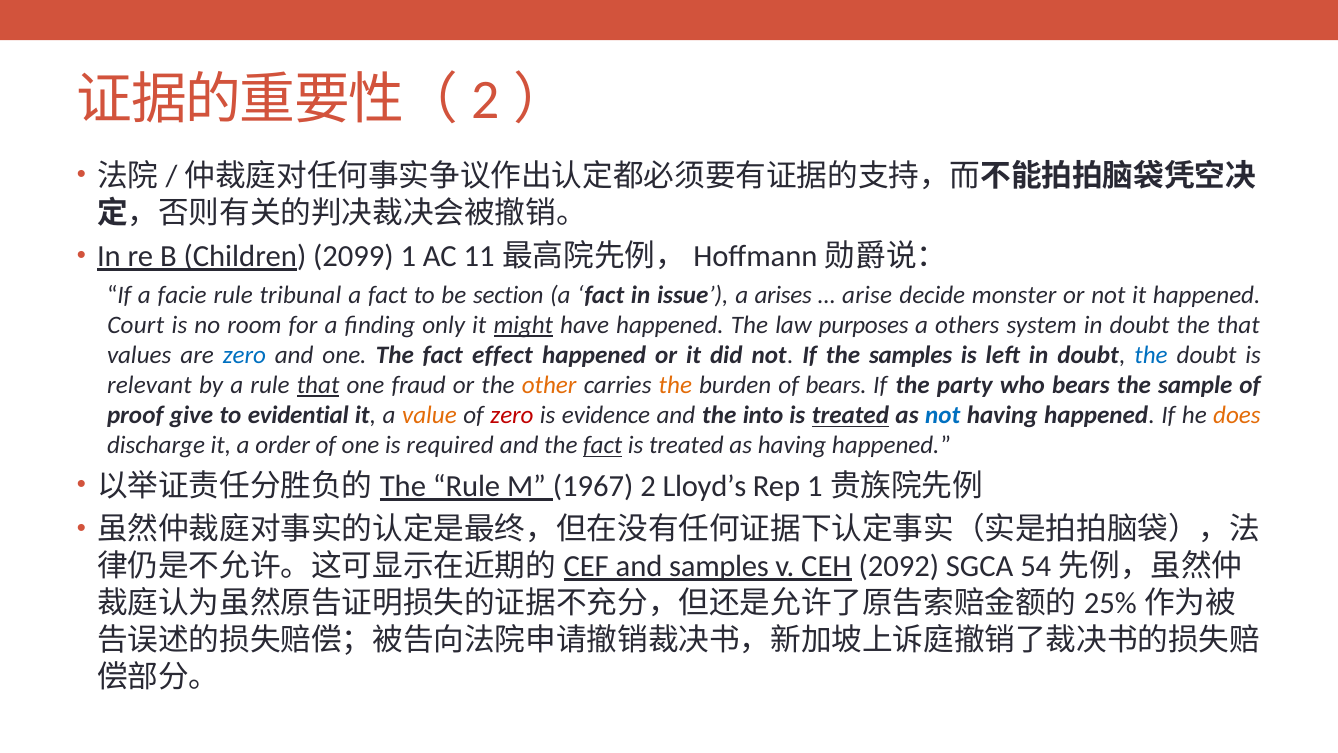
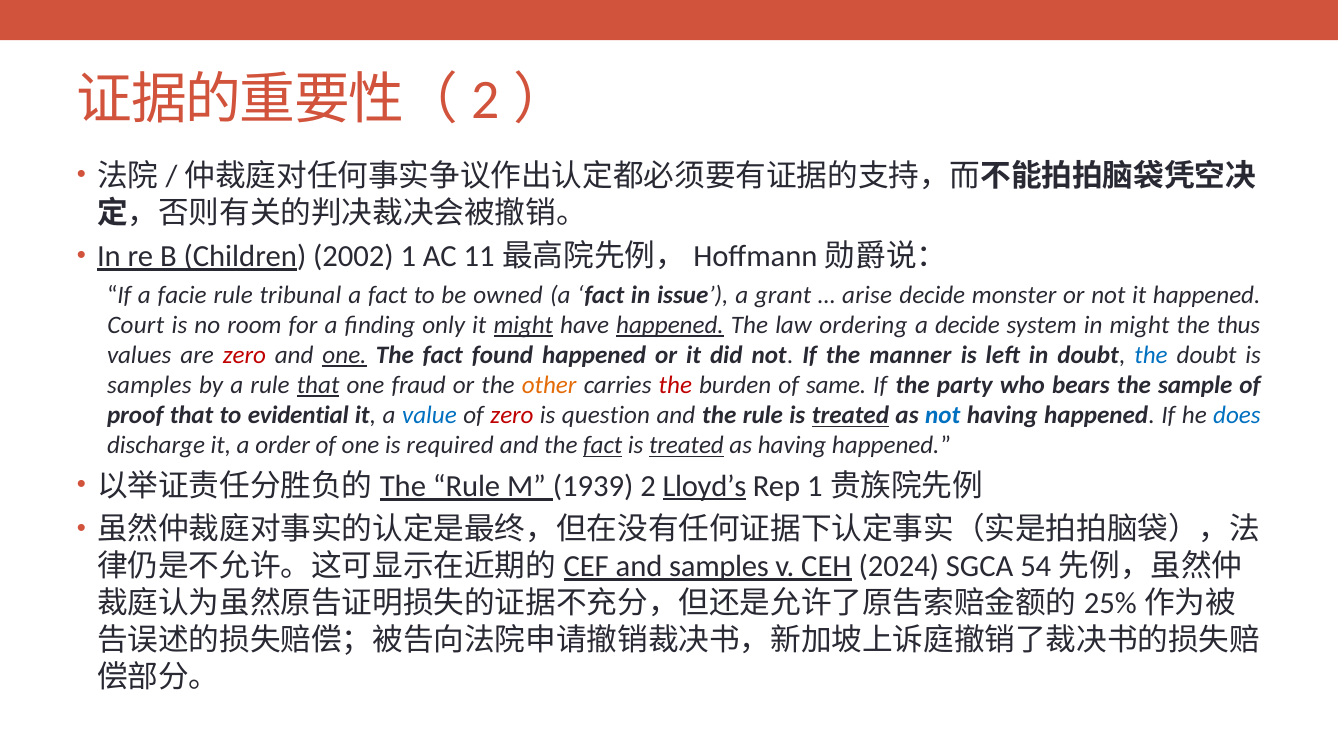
2099: 2099 -> 2002 (353, 256)
section: section -> owned (508, 295)
arises: arises -> grant (783, 295)
happened underline: none -> present (670, 325)
purposes: purposes -> ordering (863, 325)
a others: others -> decide (967, 325)
system in doubt: doubt -> might (1139, 325)
the that: that -> thus (1239, 325)
zero colour: blue -> red (244, 355)
one underline: none -> present (345, 355)
effect: effect -> found (502, 355)
the samples: samples -> manner (910, 355)
relevant: relevant -> samples (149, 385)
the colour: orange -> red (675, 385)
of bears: bears -> same (836, 385)
proof give: give -> that (192, 415)
value colour: orange -> blue (429, 415)
evidence: evidence -> question (606, 415)
the into: into -> rule (763, 415)
does colour: orange -> blue (1237, 415)
treated underline: none -> present (686, 446)
1967: 1967 -> 1939 (593, 486)
Lloyd’s underline: none -> present (705, 486)
2092: 2092 -> 2024 (899, 566)
